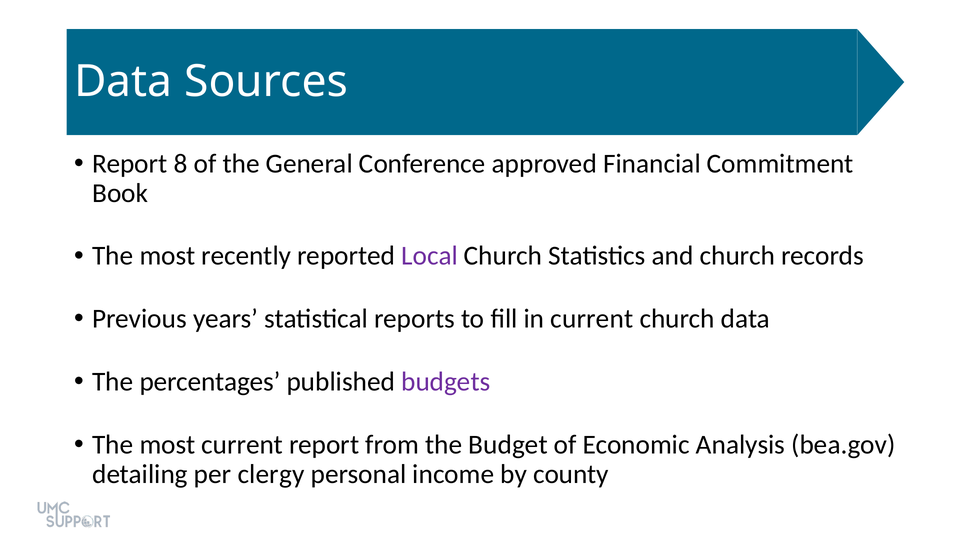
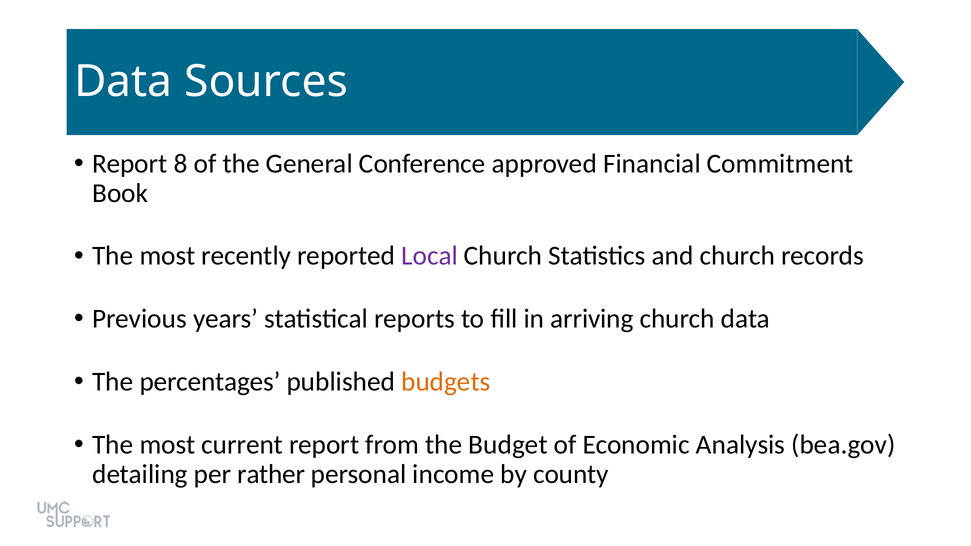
in current: current -> arriving (592, 319)
budgets colour: purple -> orange (446, 382)
clergy: clergy -> rather (271, 474)
